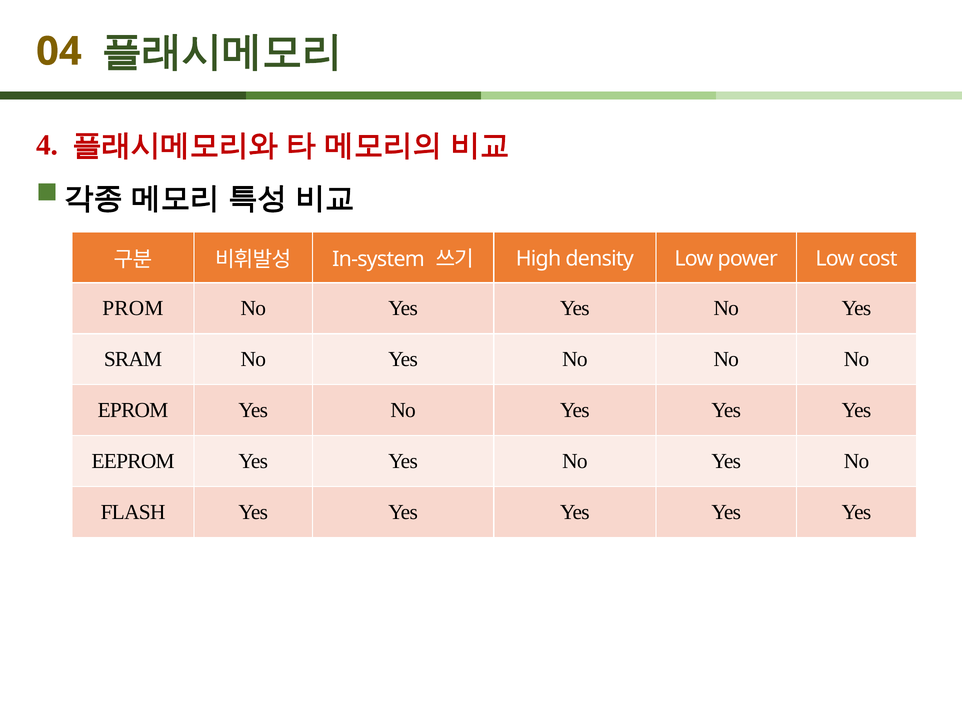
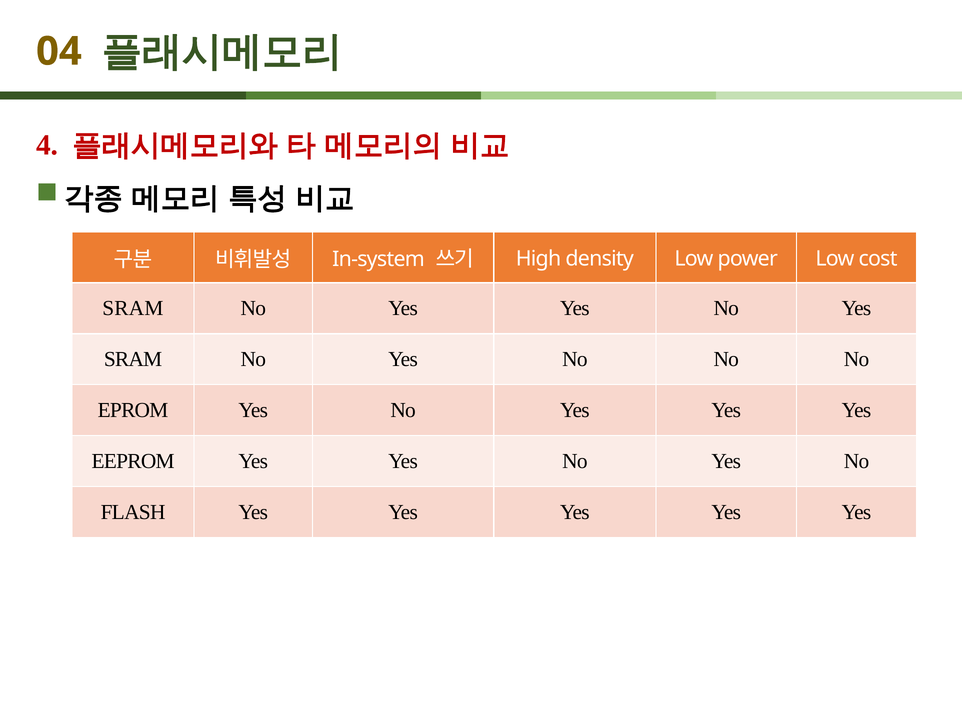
PROM: PROM -> SRAM (133, 309)
